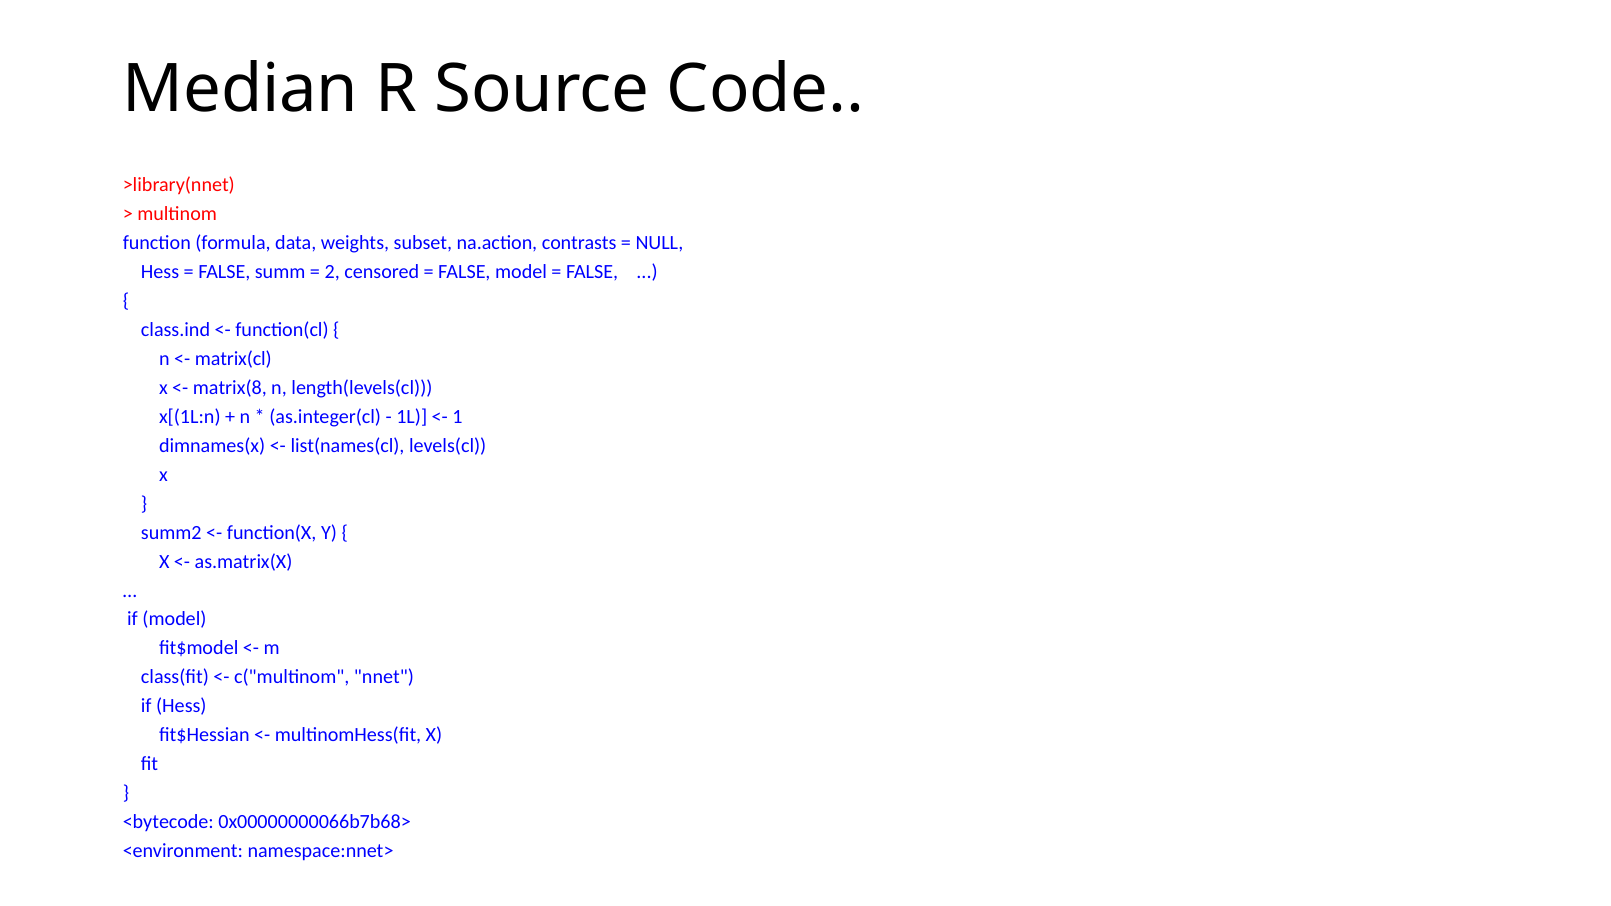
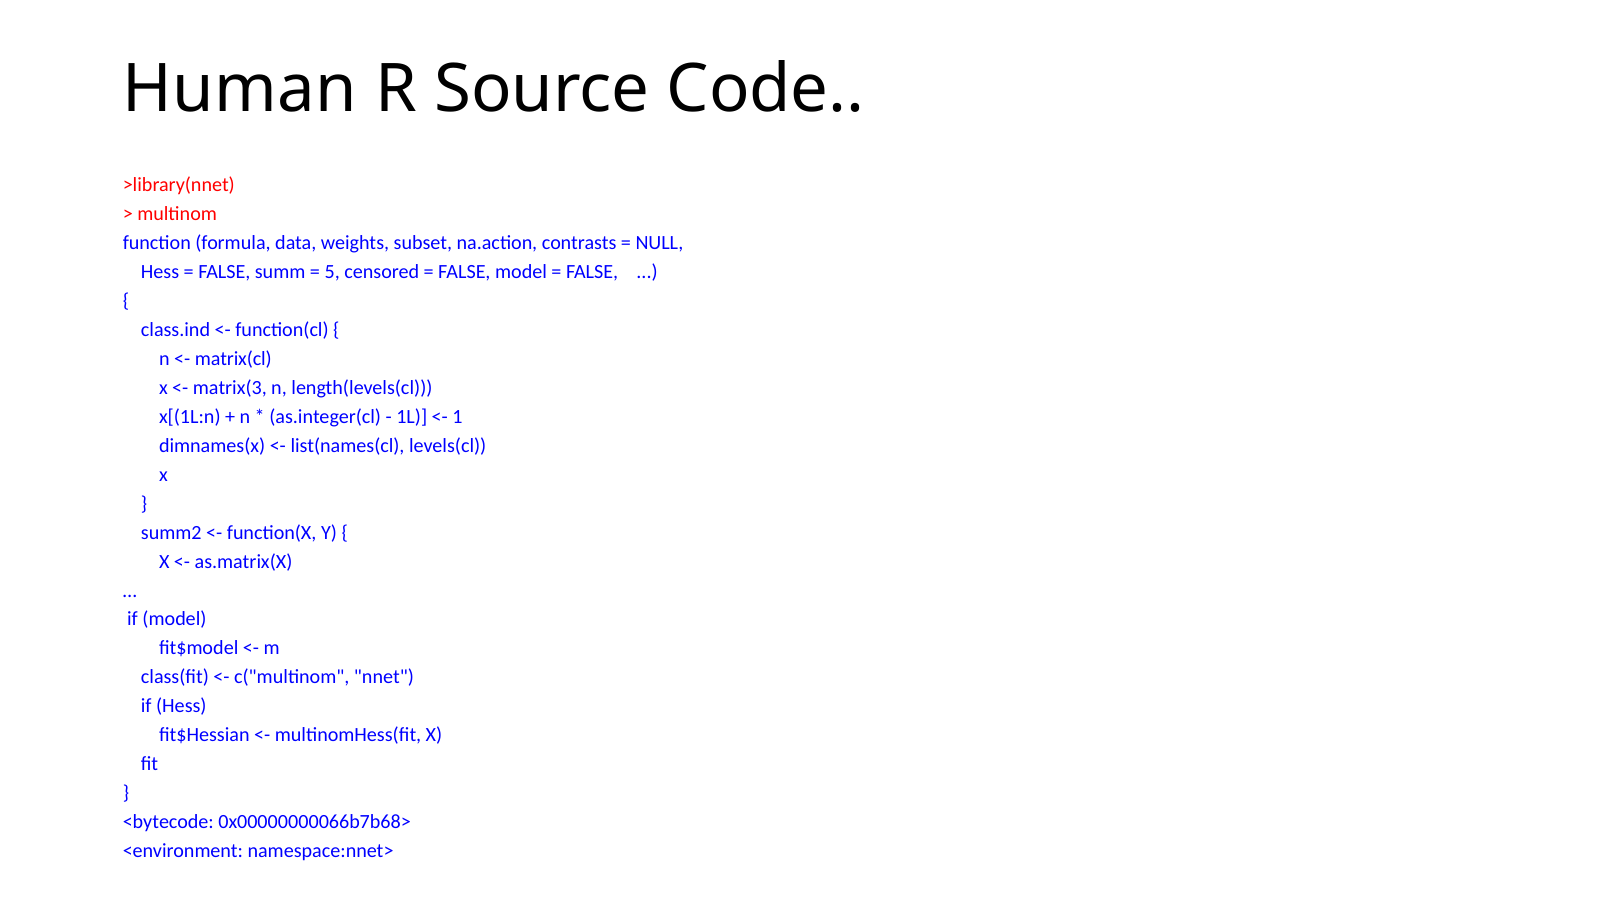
Median: Median -> Human (240, 90)
2: 2 -> 5 (332, 272)
matrix(8: matrix(8 -> matrix(3 (230, 388)
